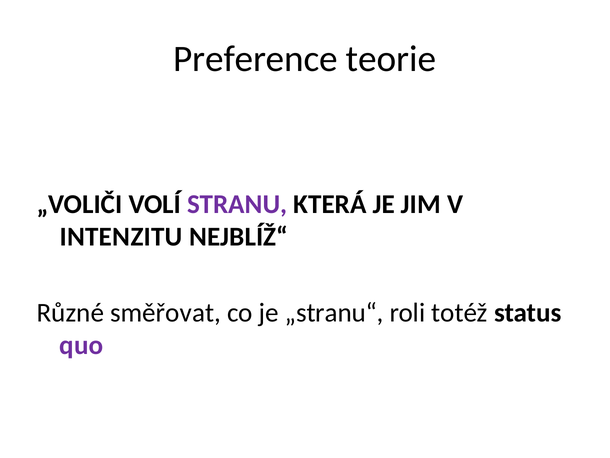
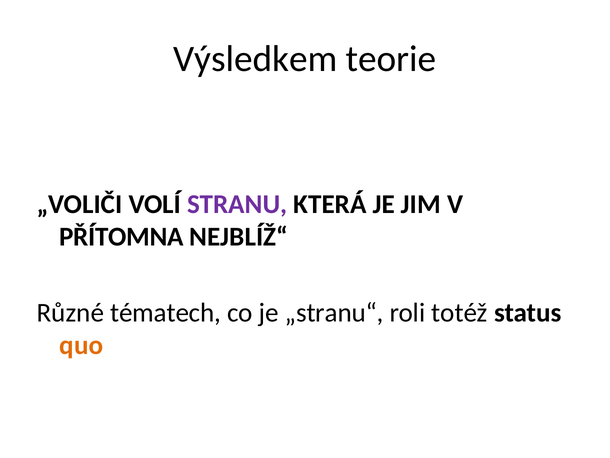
Preference: Preference -> Výsledkem (255, 59)
INTENZITU: INTENZITU -> PŘÍTOMNA (121, 236)
směřovat: směřovat -> tématech (166, 312)
quo colour: purple -> orange (81, 345)
